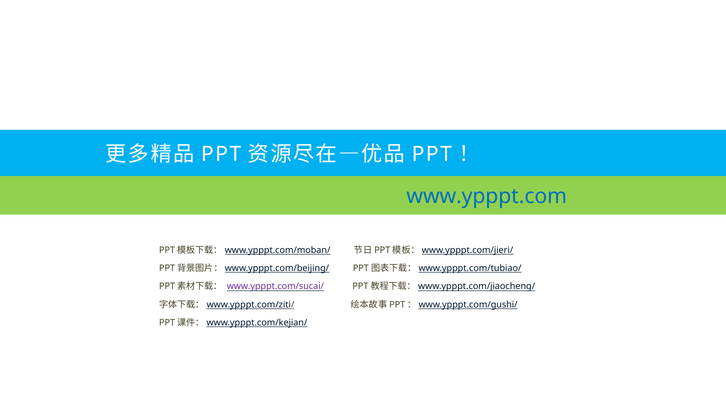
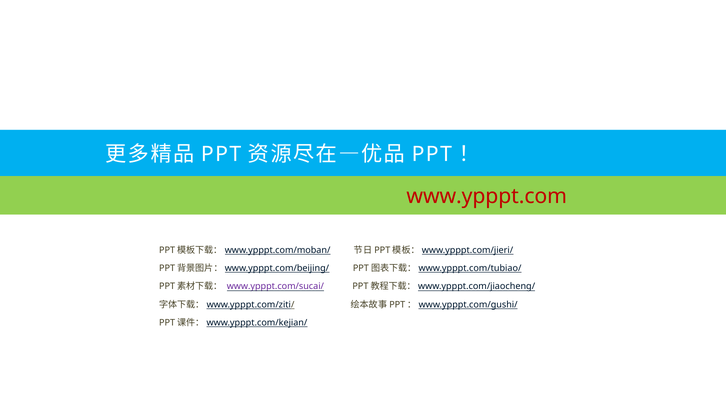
www.ypppt.com colour: blue -> red (487, 197)
